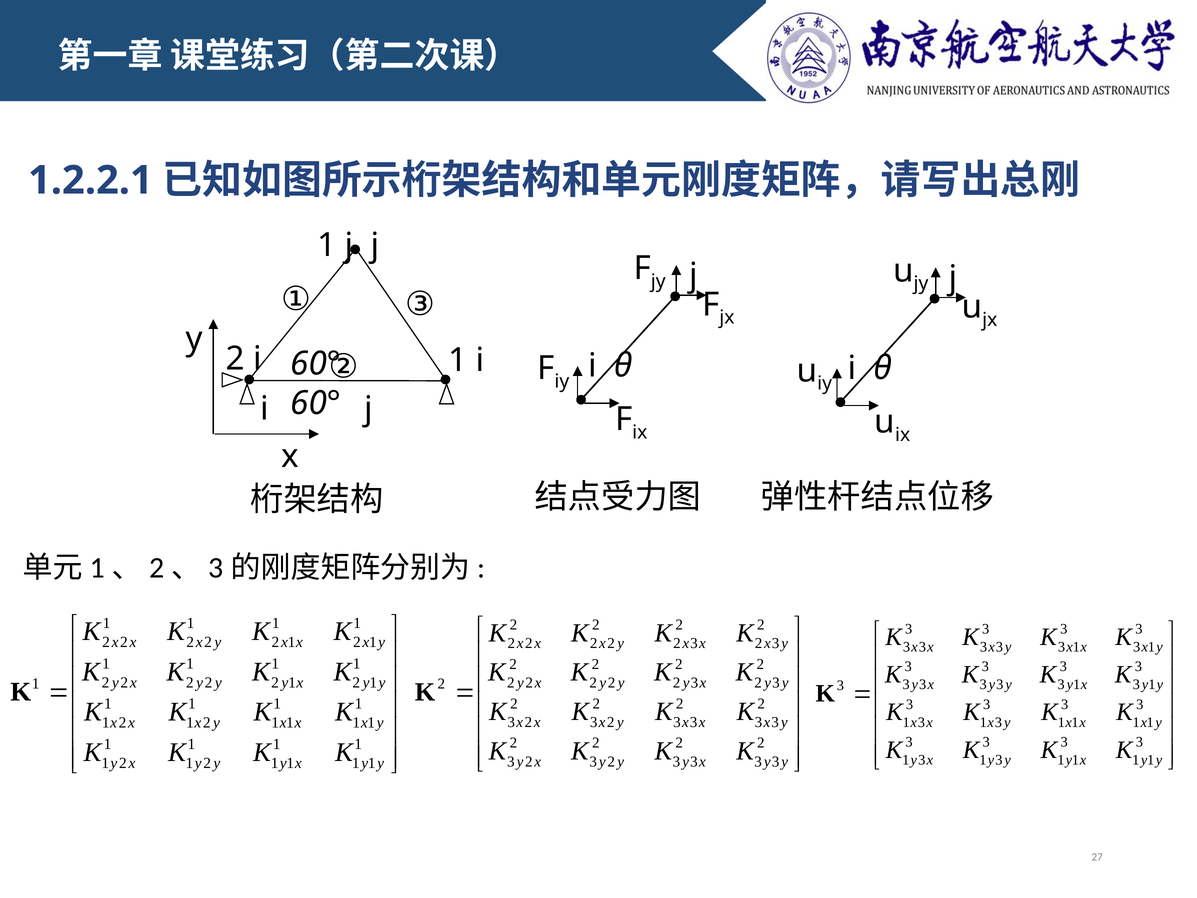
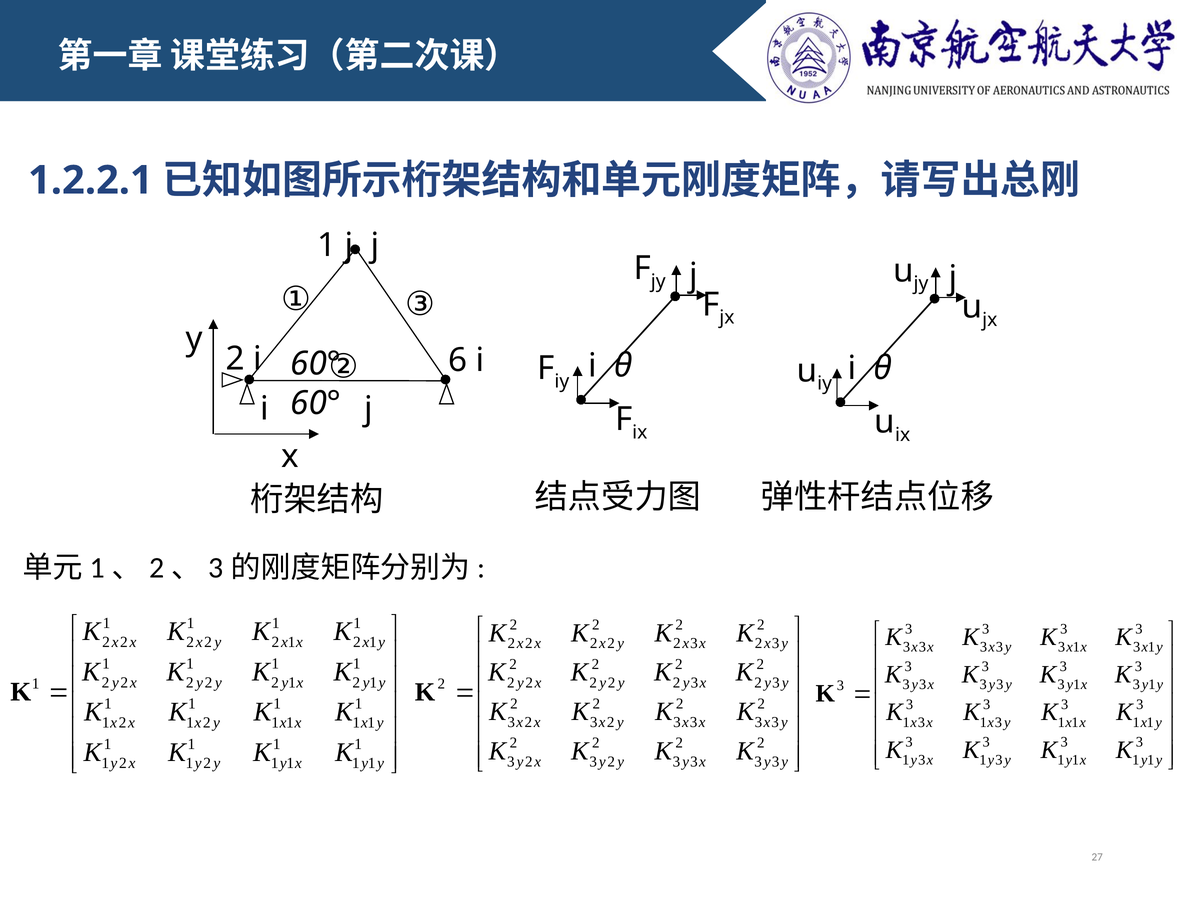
2 i 1: 1 -> 6 (458, 360)
